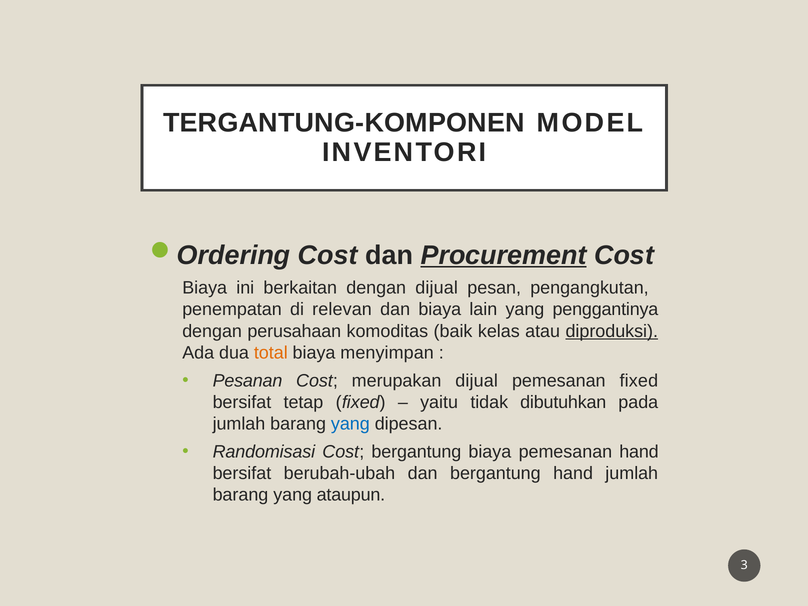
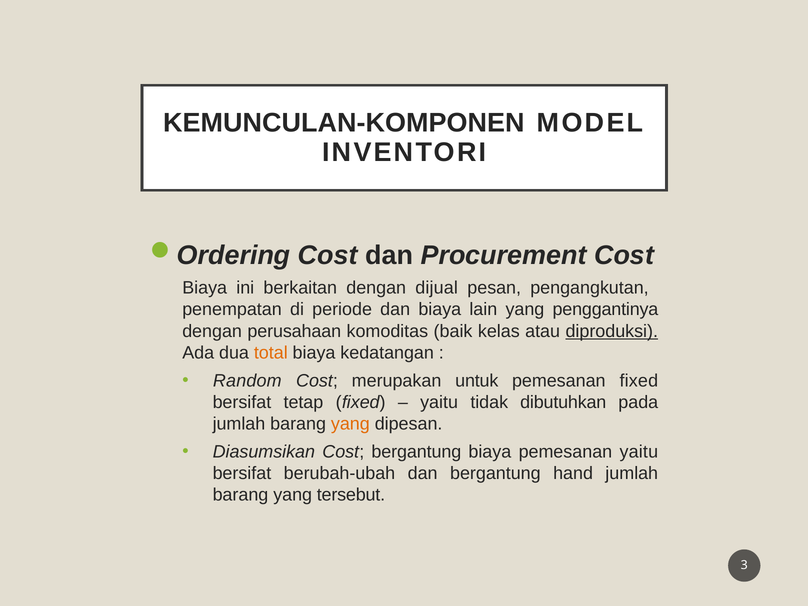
TERGANTUNG-KOMPONEN: TERGANTUNG-KOMPONEN -> KEMUNCULAN-KOMPONEN (344, 123)
Procurement underline: present -> none (504, 255)
relevan: relevan -> periode (342, 310)
menyimpan: menyimpan -> kedatangan (387, 353)
Pesanan: Pesanan -> Random (247, 381)
merupakan dijual: dijual -> untuk (477, 381)
yang colour: blue -> orange (350, 424)
Randomisasi: Randomisasi -> Diasumsikan (264, 452)
pemesanan hand: hand -> yaitu (639, 452)
ataupun: ataupun -> tersebut (351, 495)
